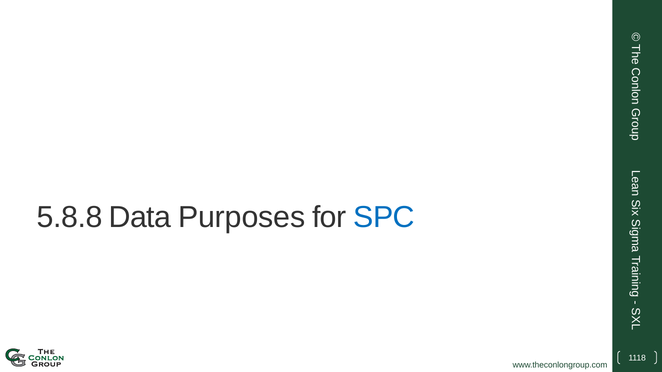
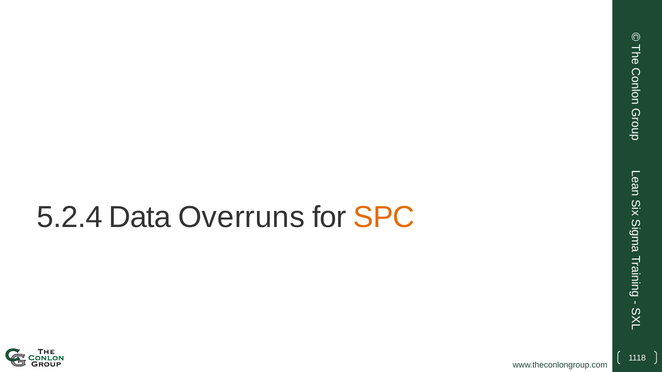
5.8.8: 5.8.8 -> 5.2.4 (70, 217)
Purposes: Purposes -> Overruns (241, 217)
SPC colour: blue -> orange (384, 217)
